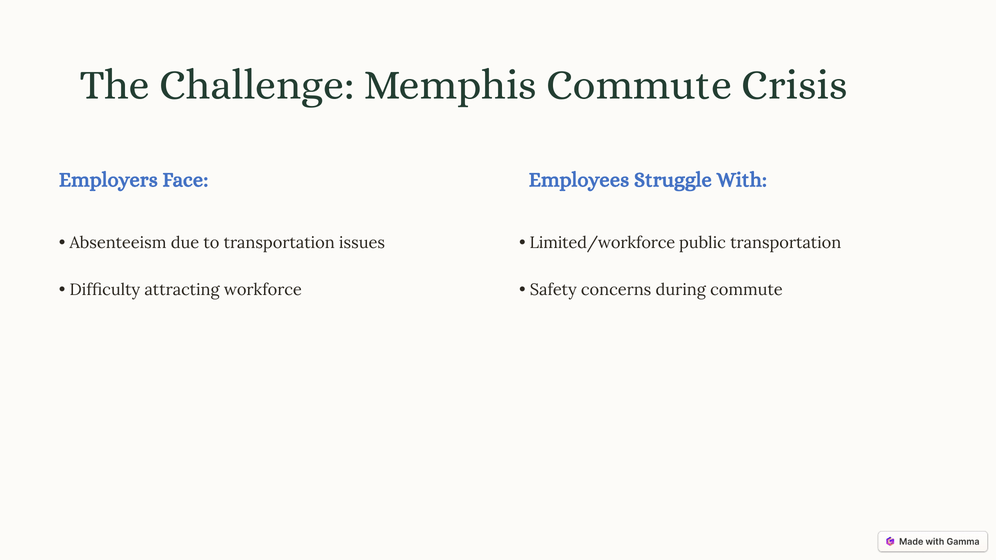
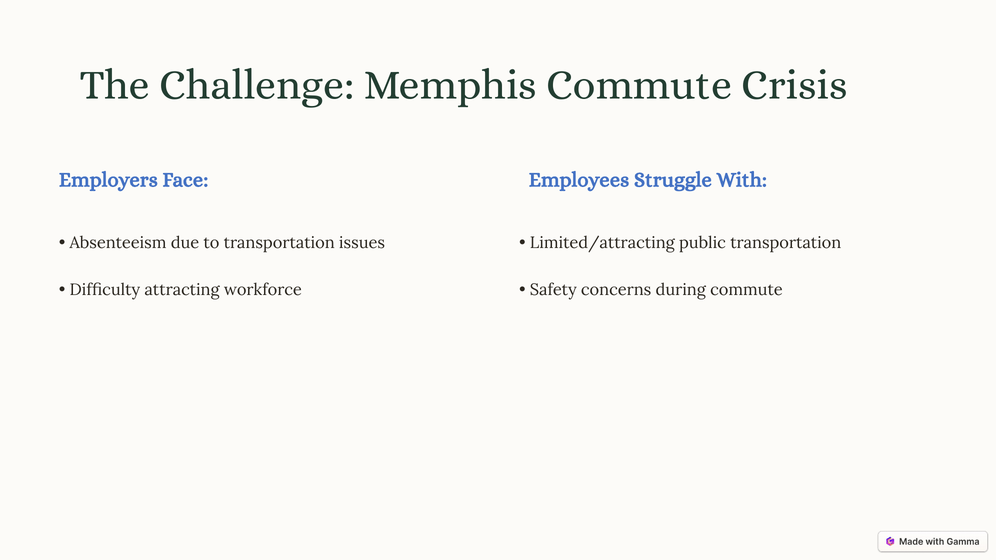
Limited/workforce: Limited/workforce -> Limited/attracting (602, 243)
